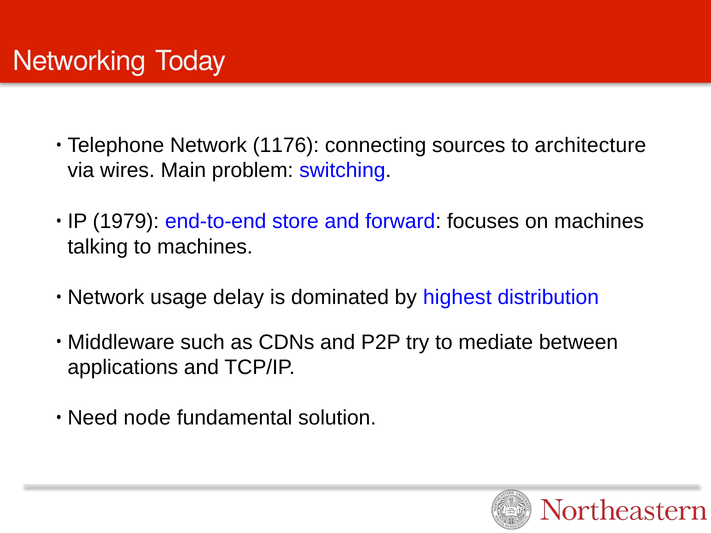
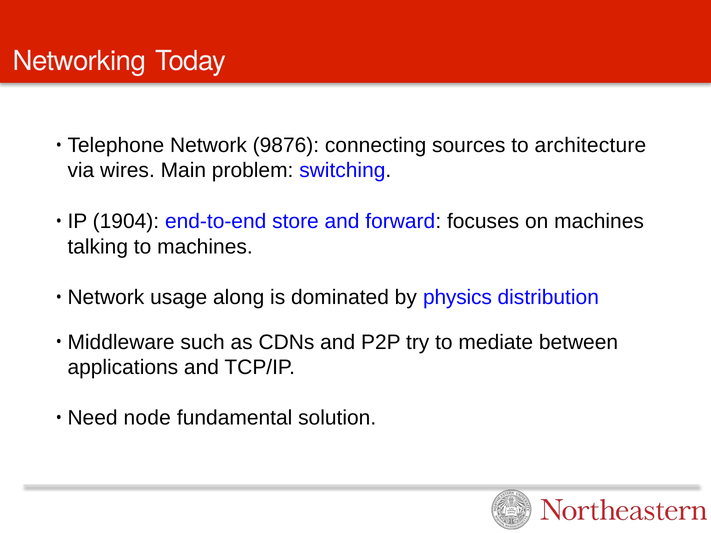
1176: 1176 -> 9876 (286, 145)
1979: 1979 -> 1904 (126, 222)
delay: delay -> along (239, 297)
highest: highest -> physics (457, 297)
